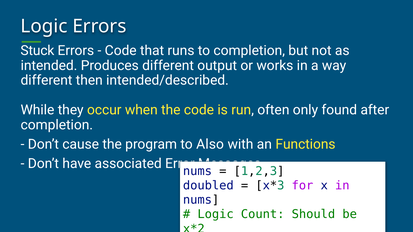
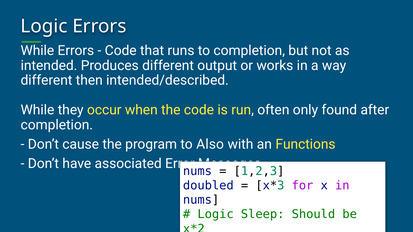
Stuck: Stuck -> While (37, 51)
Count: Count -> Sleep (263, 215)
